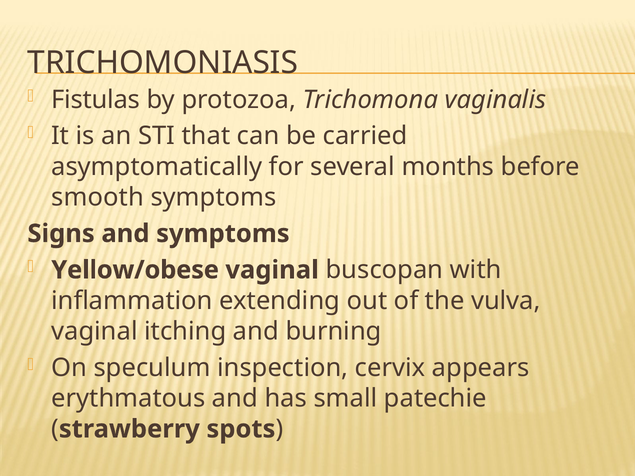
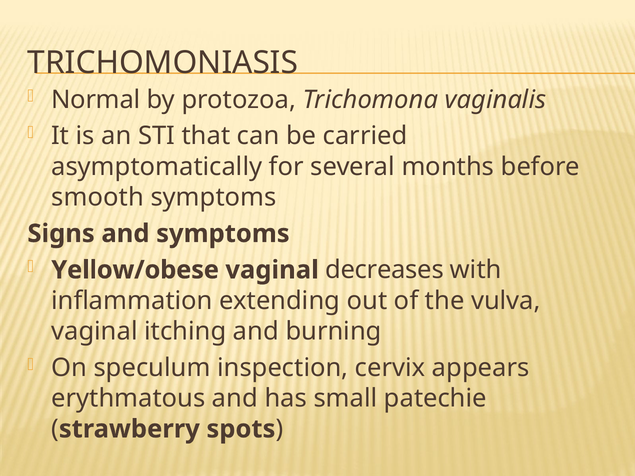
Fistulas: Fistulas -> Normal (96, 100)
buscopan: buscopan -> decreases (385, 270)
